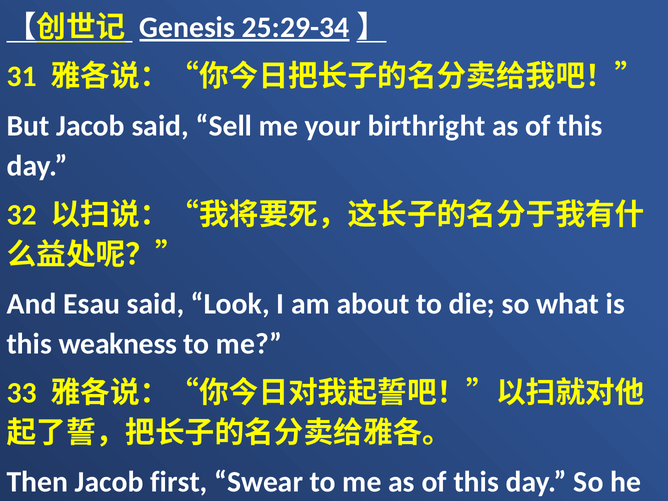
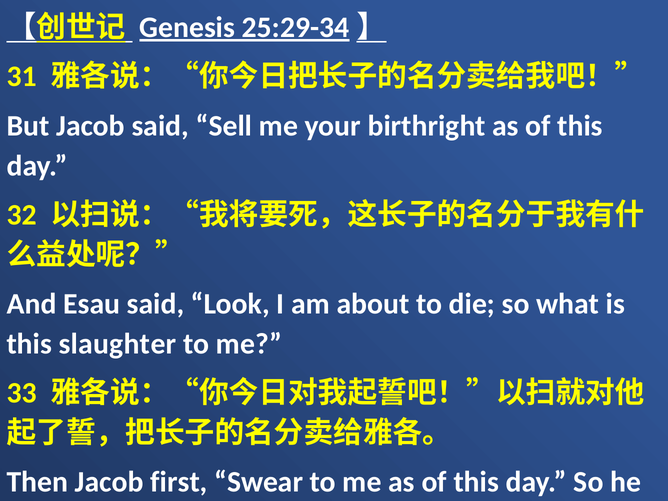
weakness: weakness -> slaughter (117, 344)
